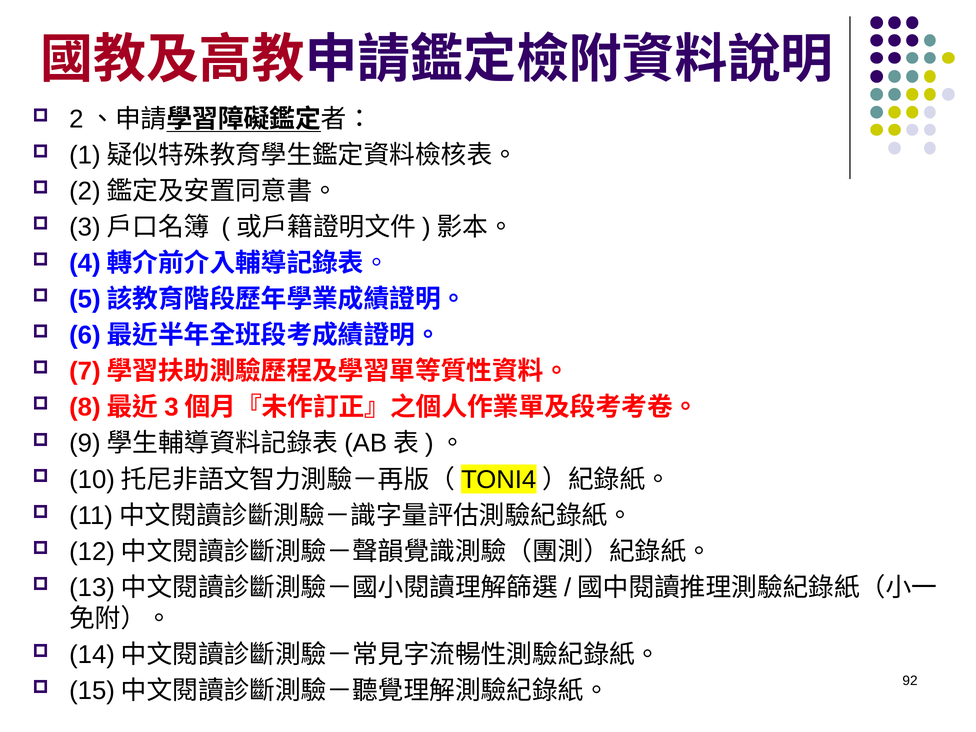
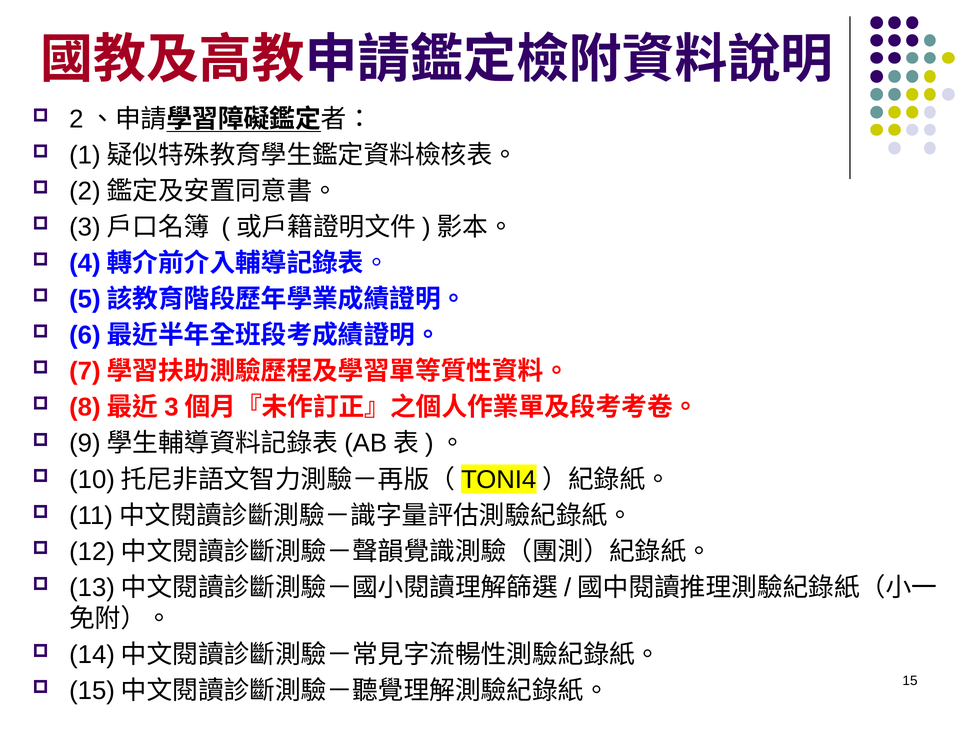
92: 92 -> 15 (910, 681)
